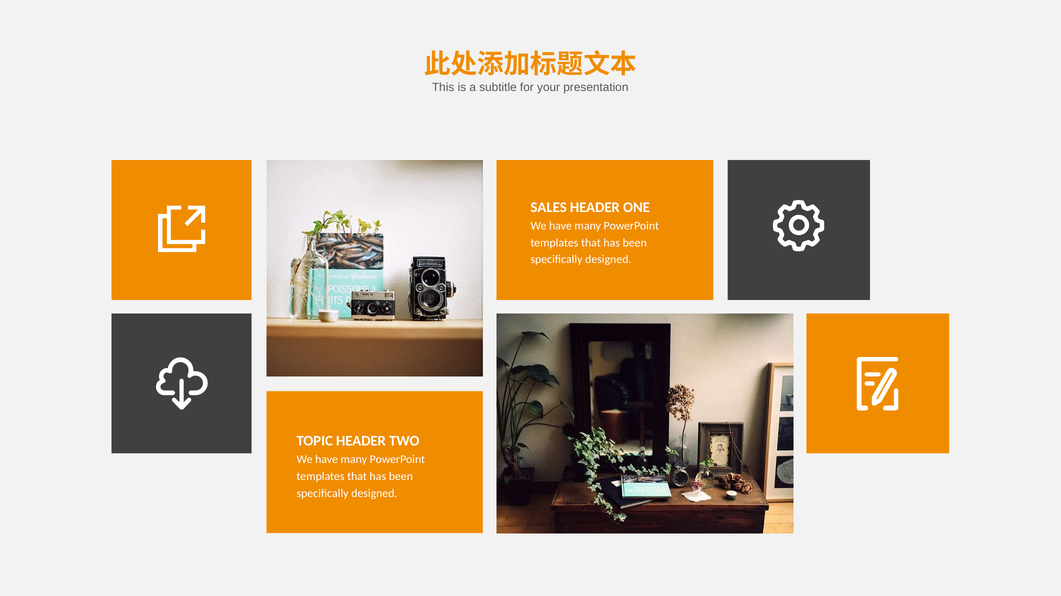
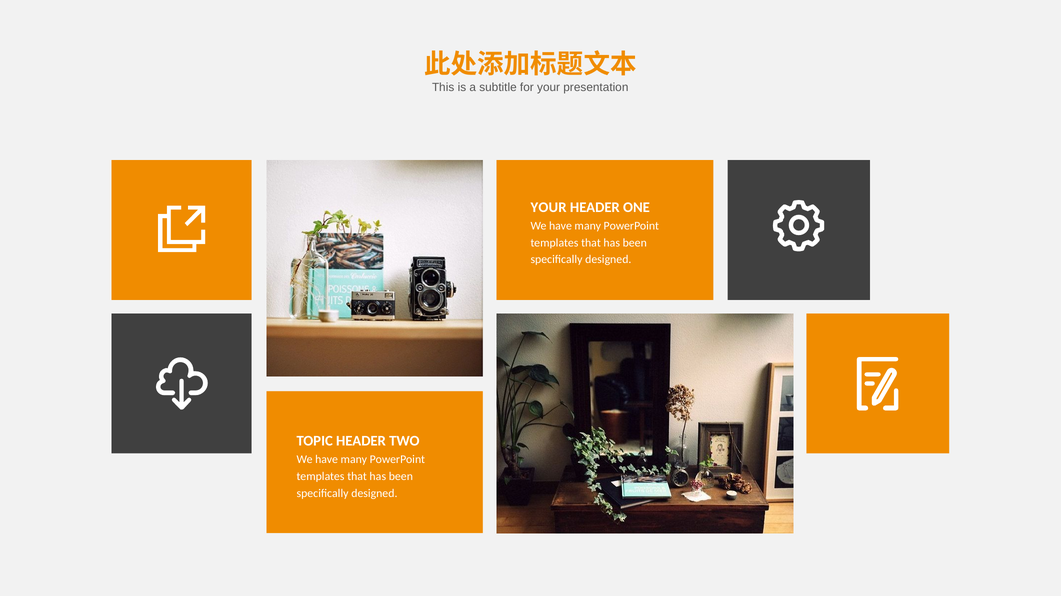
SALES: SALES -> YOUR (549, 208)
